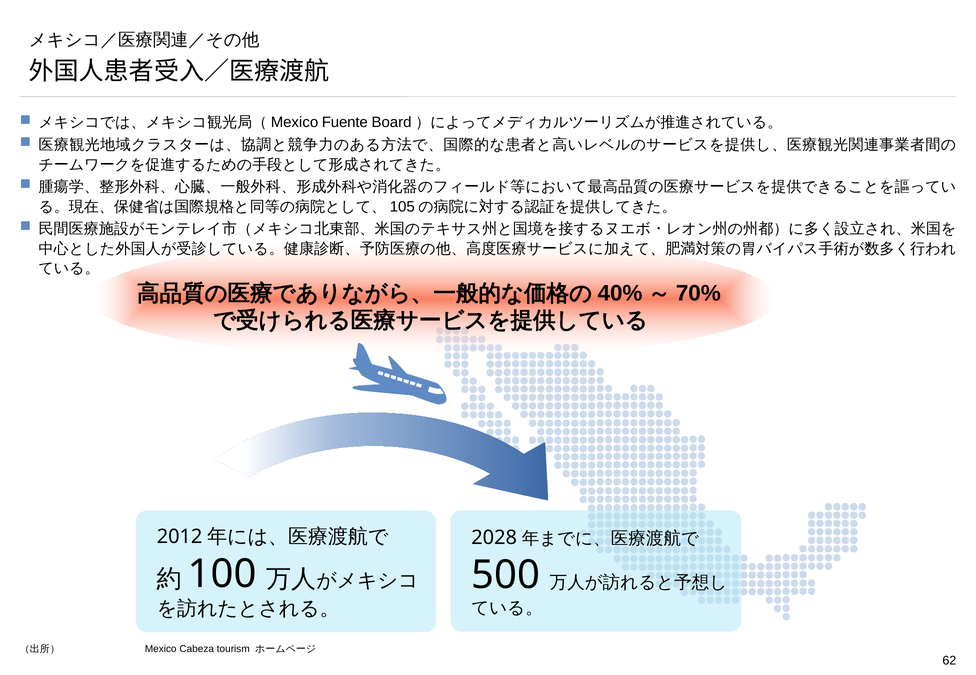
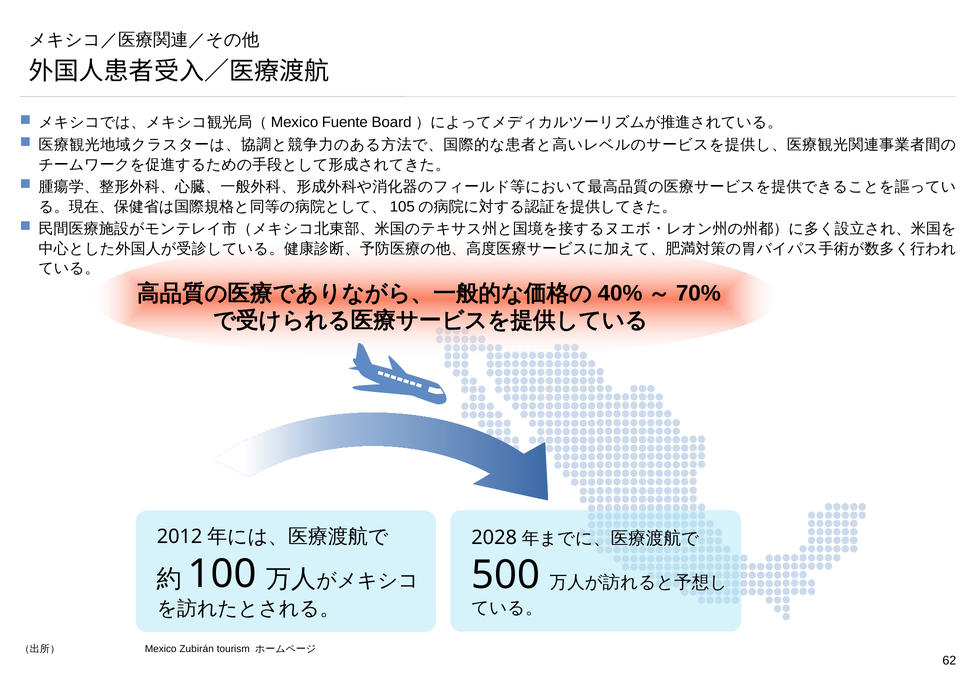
Cabeza: Cabeza -> Zubirán (197, 650)
